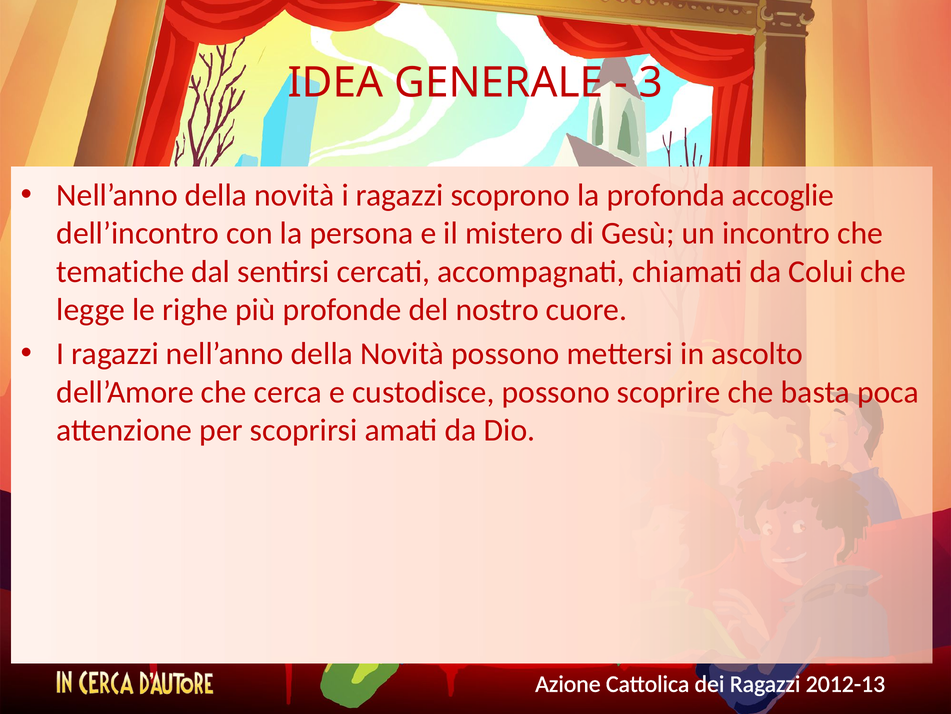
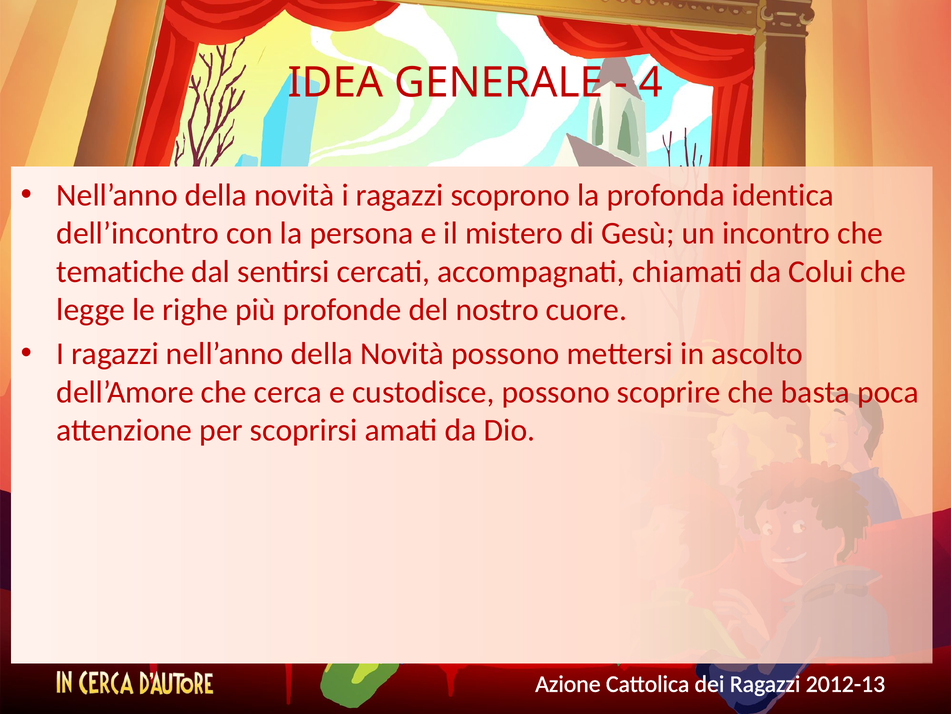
3: 3 -> 4 (651, 83)
accoglie: accoglie -> identica (783, 195)
